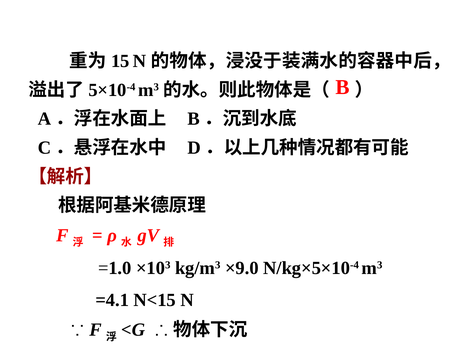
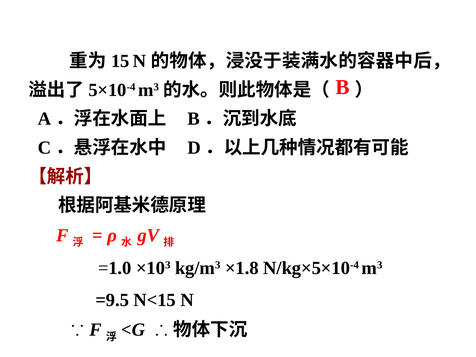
×9.0: ×9.0 -> ×1.8 (242, 268)
=4.1: =4.1 -> =9.5 (112, 300)
